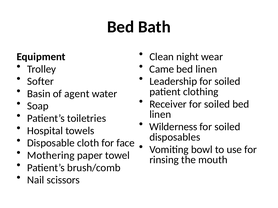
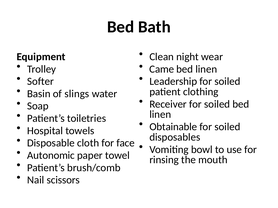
agent: agent -> slings (77, 94)
Wilderness: Wilderness -> Obtainable (173, 127)
Mothering: Mothering -> Autonomic (51, 156)
